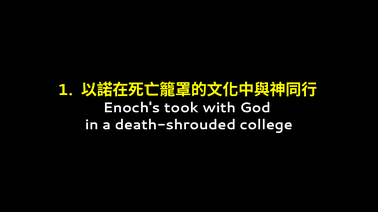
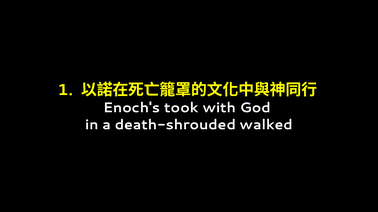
college: college -> walked (266, 125)
